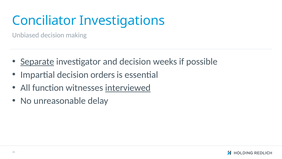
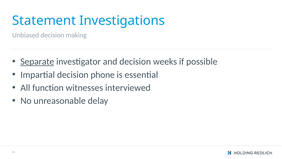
Conciliator: Conciliator -> Statement (44, 21)
orders: orders -> phone (103, 75)
interviewed underline: present -> none (128, 88)
